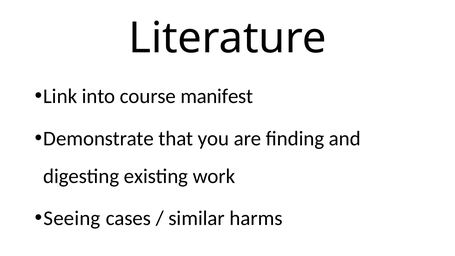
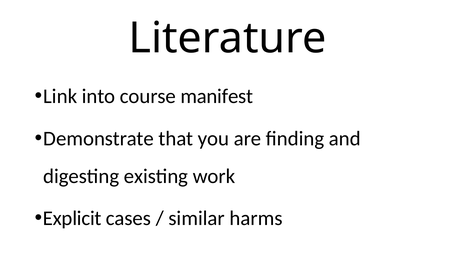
Seeing: Seeing -> Explicit (72, 218)
